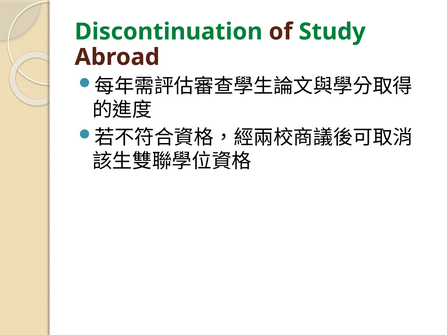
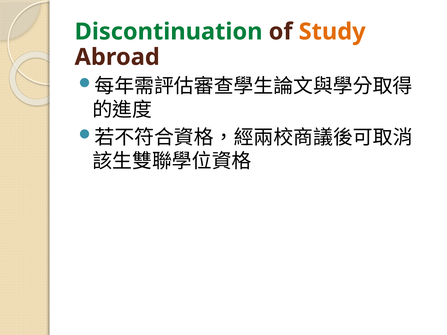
Study colour: green -> orange (332, 32)
